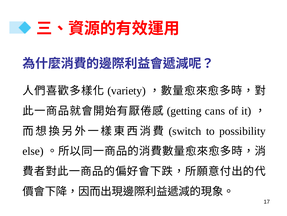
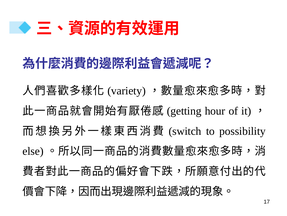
cans: cans -> hour (215, 111)
